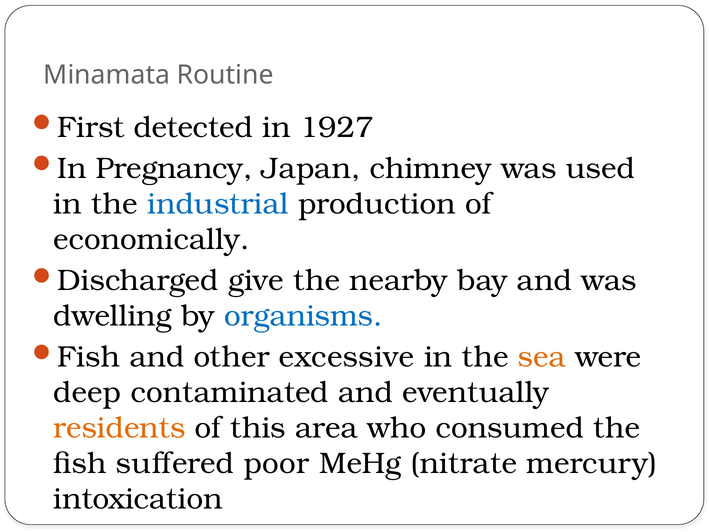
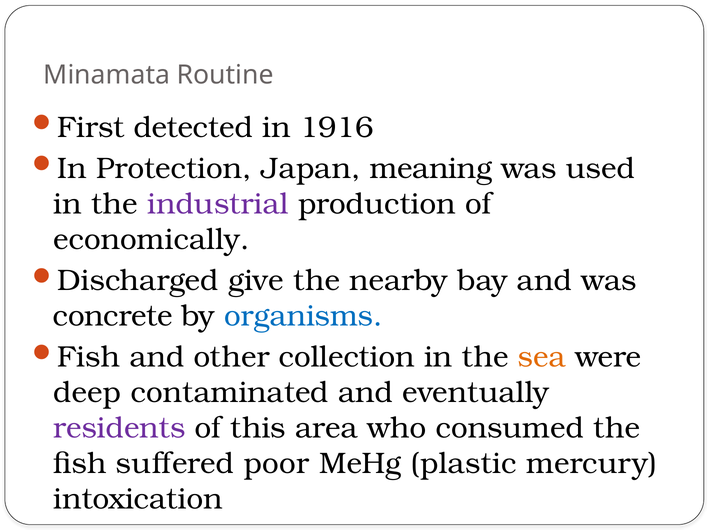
1927: 1927 -> 1916 (337, 127)
Pregnancy: Pregnancy -> Protection (174, 168)
chimney: chimney -> meaning (431, 168)
industrial colour: blue -> purple (218, 204)
dwelling: dwelling -> concrete (113, 316)
excessive: excessive -> collection (347, 357)
residents colour: orange -> purple (119, 428)
nitrate: nitrate -> plastic (464, 463)
